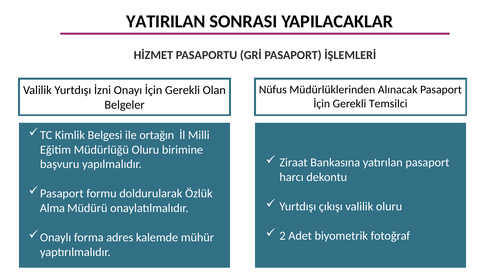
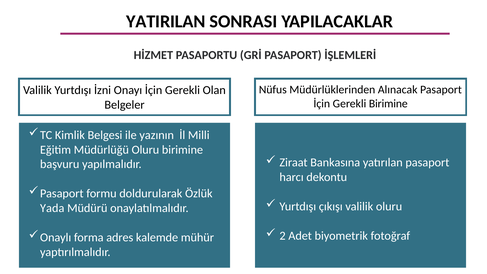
Gerekli Temsilci: Temsilci -> Birimine (388, 104)
ortağın: ortağın -> yazının (157, 135)
Alma: Alma -> Yada (52, 208)
